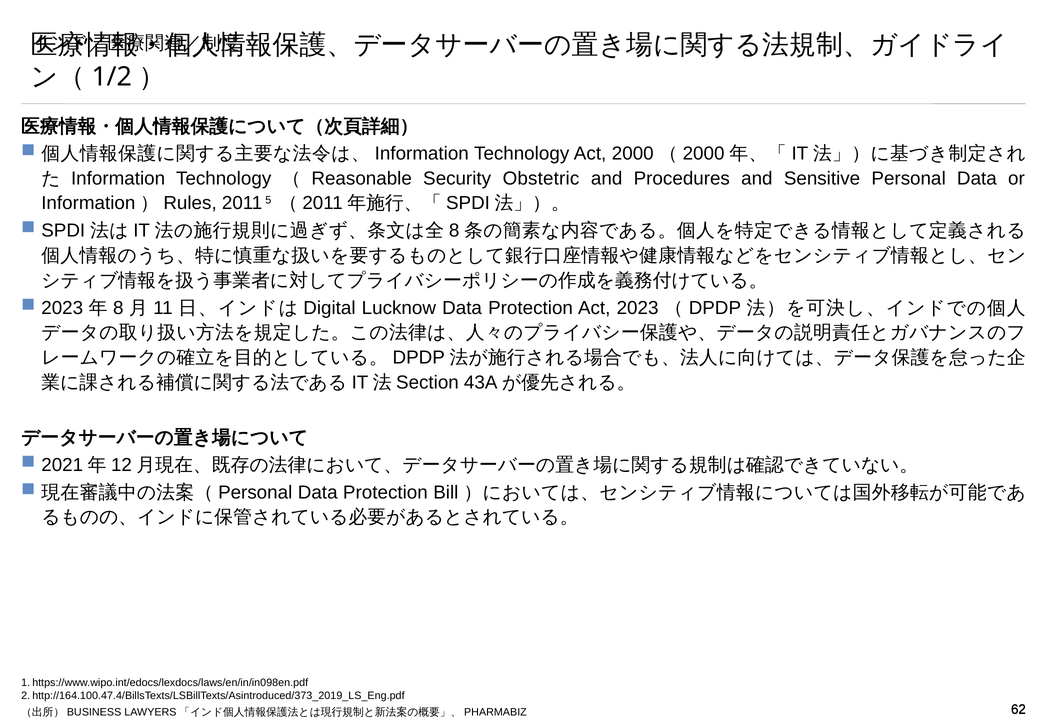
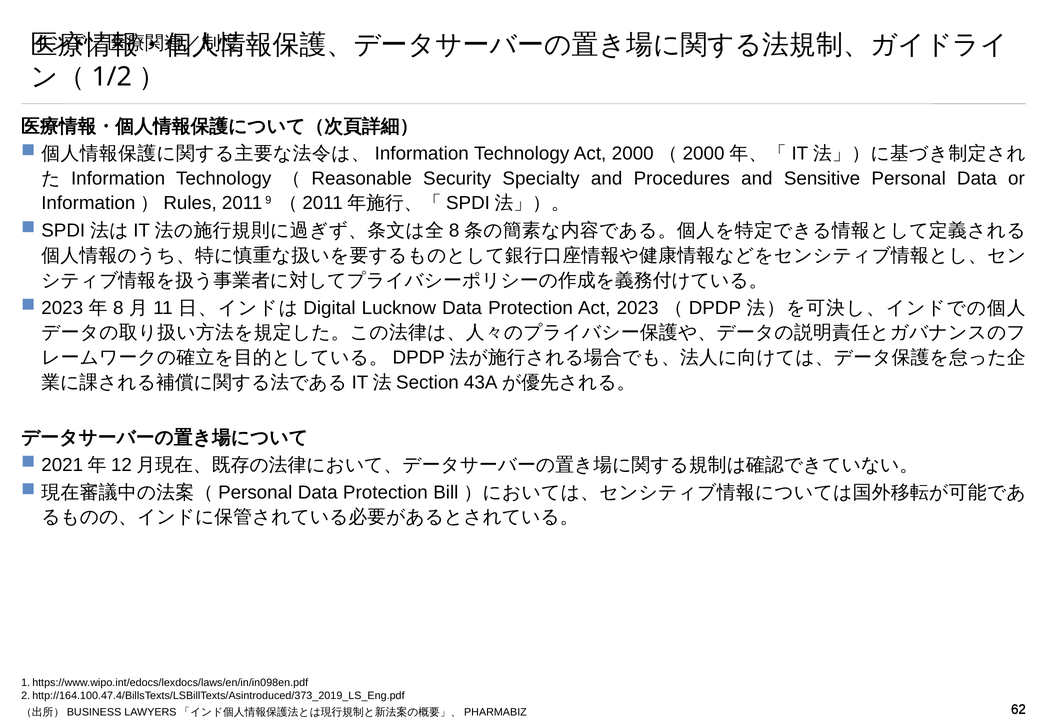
Obstetric: Obstetric -> Specialty (541, 178)
5: 5 -> 9 (268, 200)
